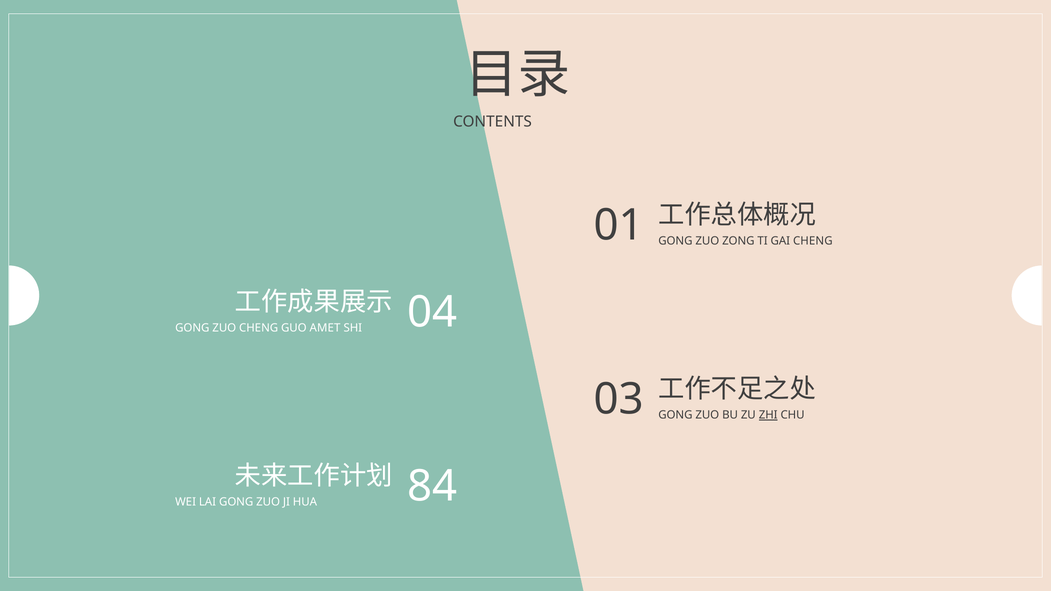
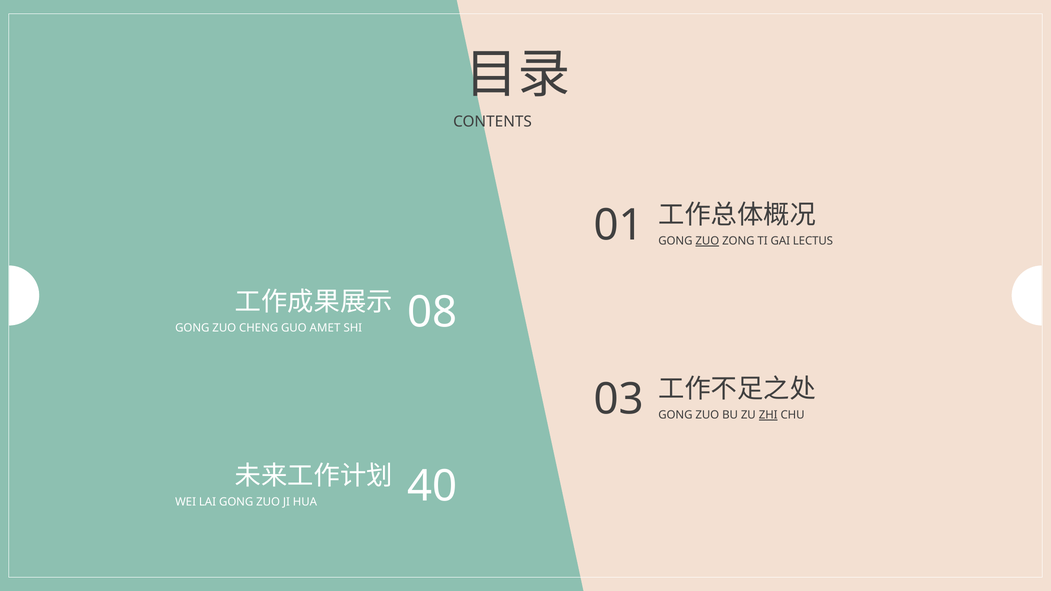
ZUO underline: none -> present (707, 241)
GAI CHENG: CHENG -> LECTUS (813, 241)
04: 04 -> 08 (432, 312)
84: 84 -> 40 (432, 486)
